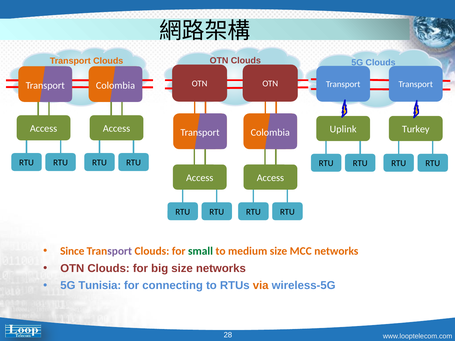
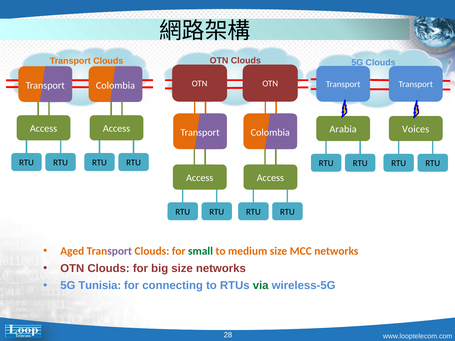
Uplink: Uplink -> Arabia (343, 129)
Turkey: Turkey -> Voices (416, 129)
Since: Since -> Aged (72, 251)
via colour: orange -> green (261, 286)
